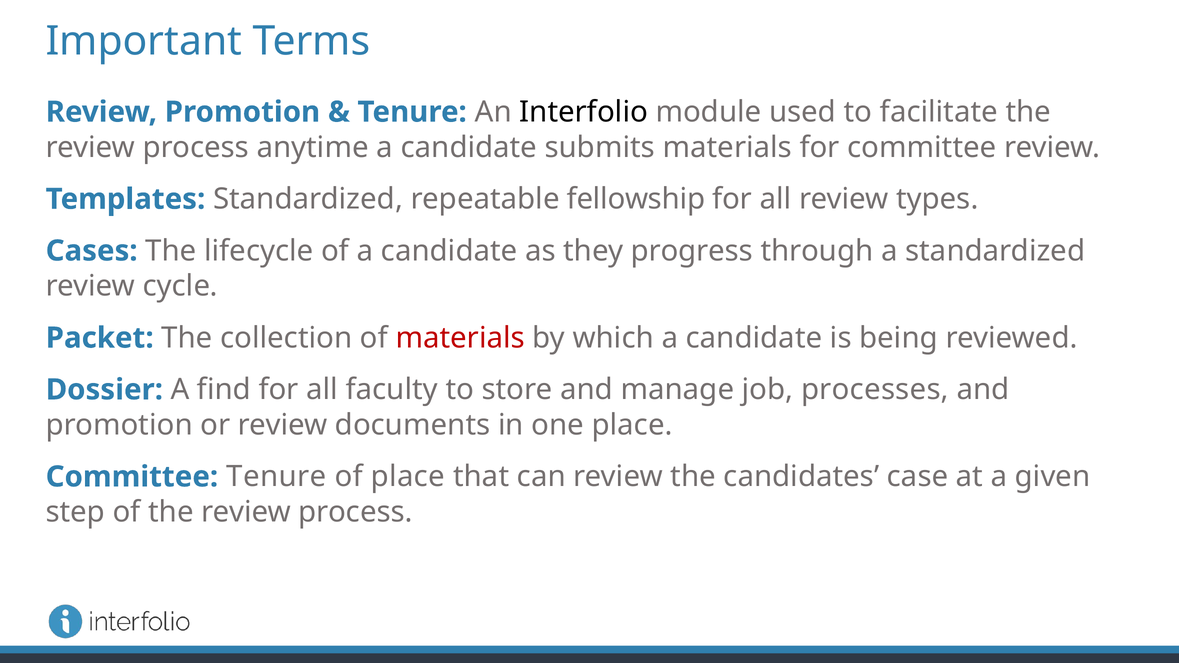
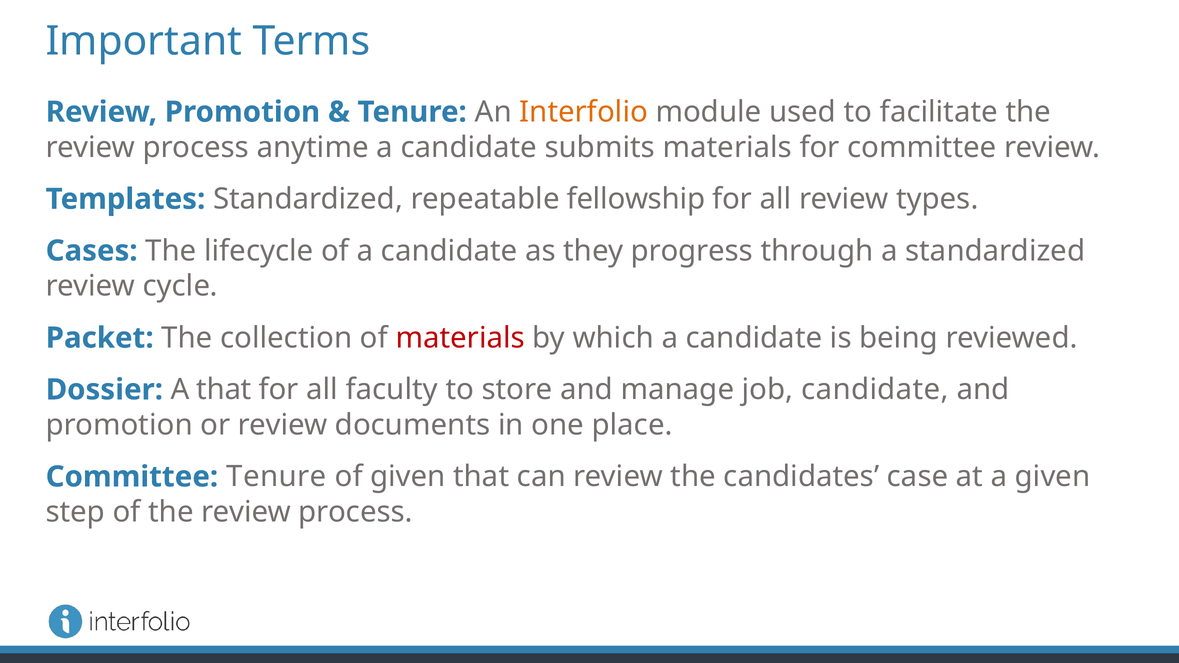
Interfolio colour: black -> orange (584, 112)
A find: find -> that (224, 390)
job processes: processes -> candidate (875, 390)
of place: place -> given (408, 477)
